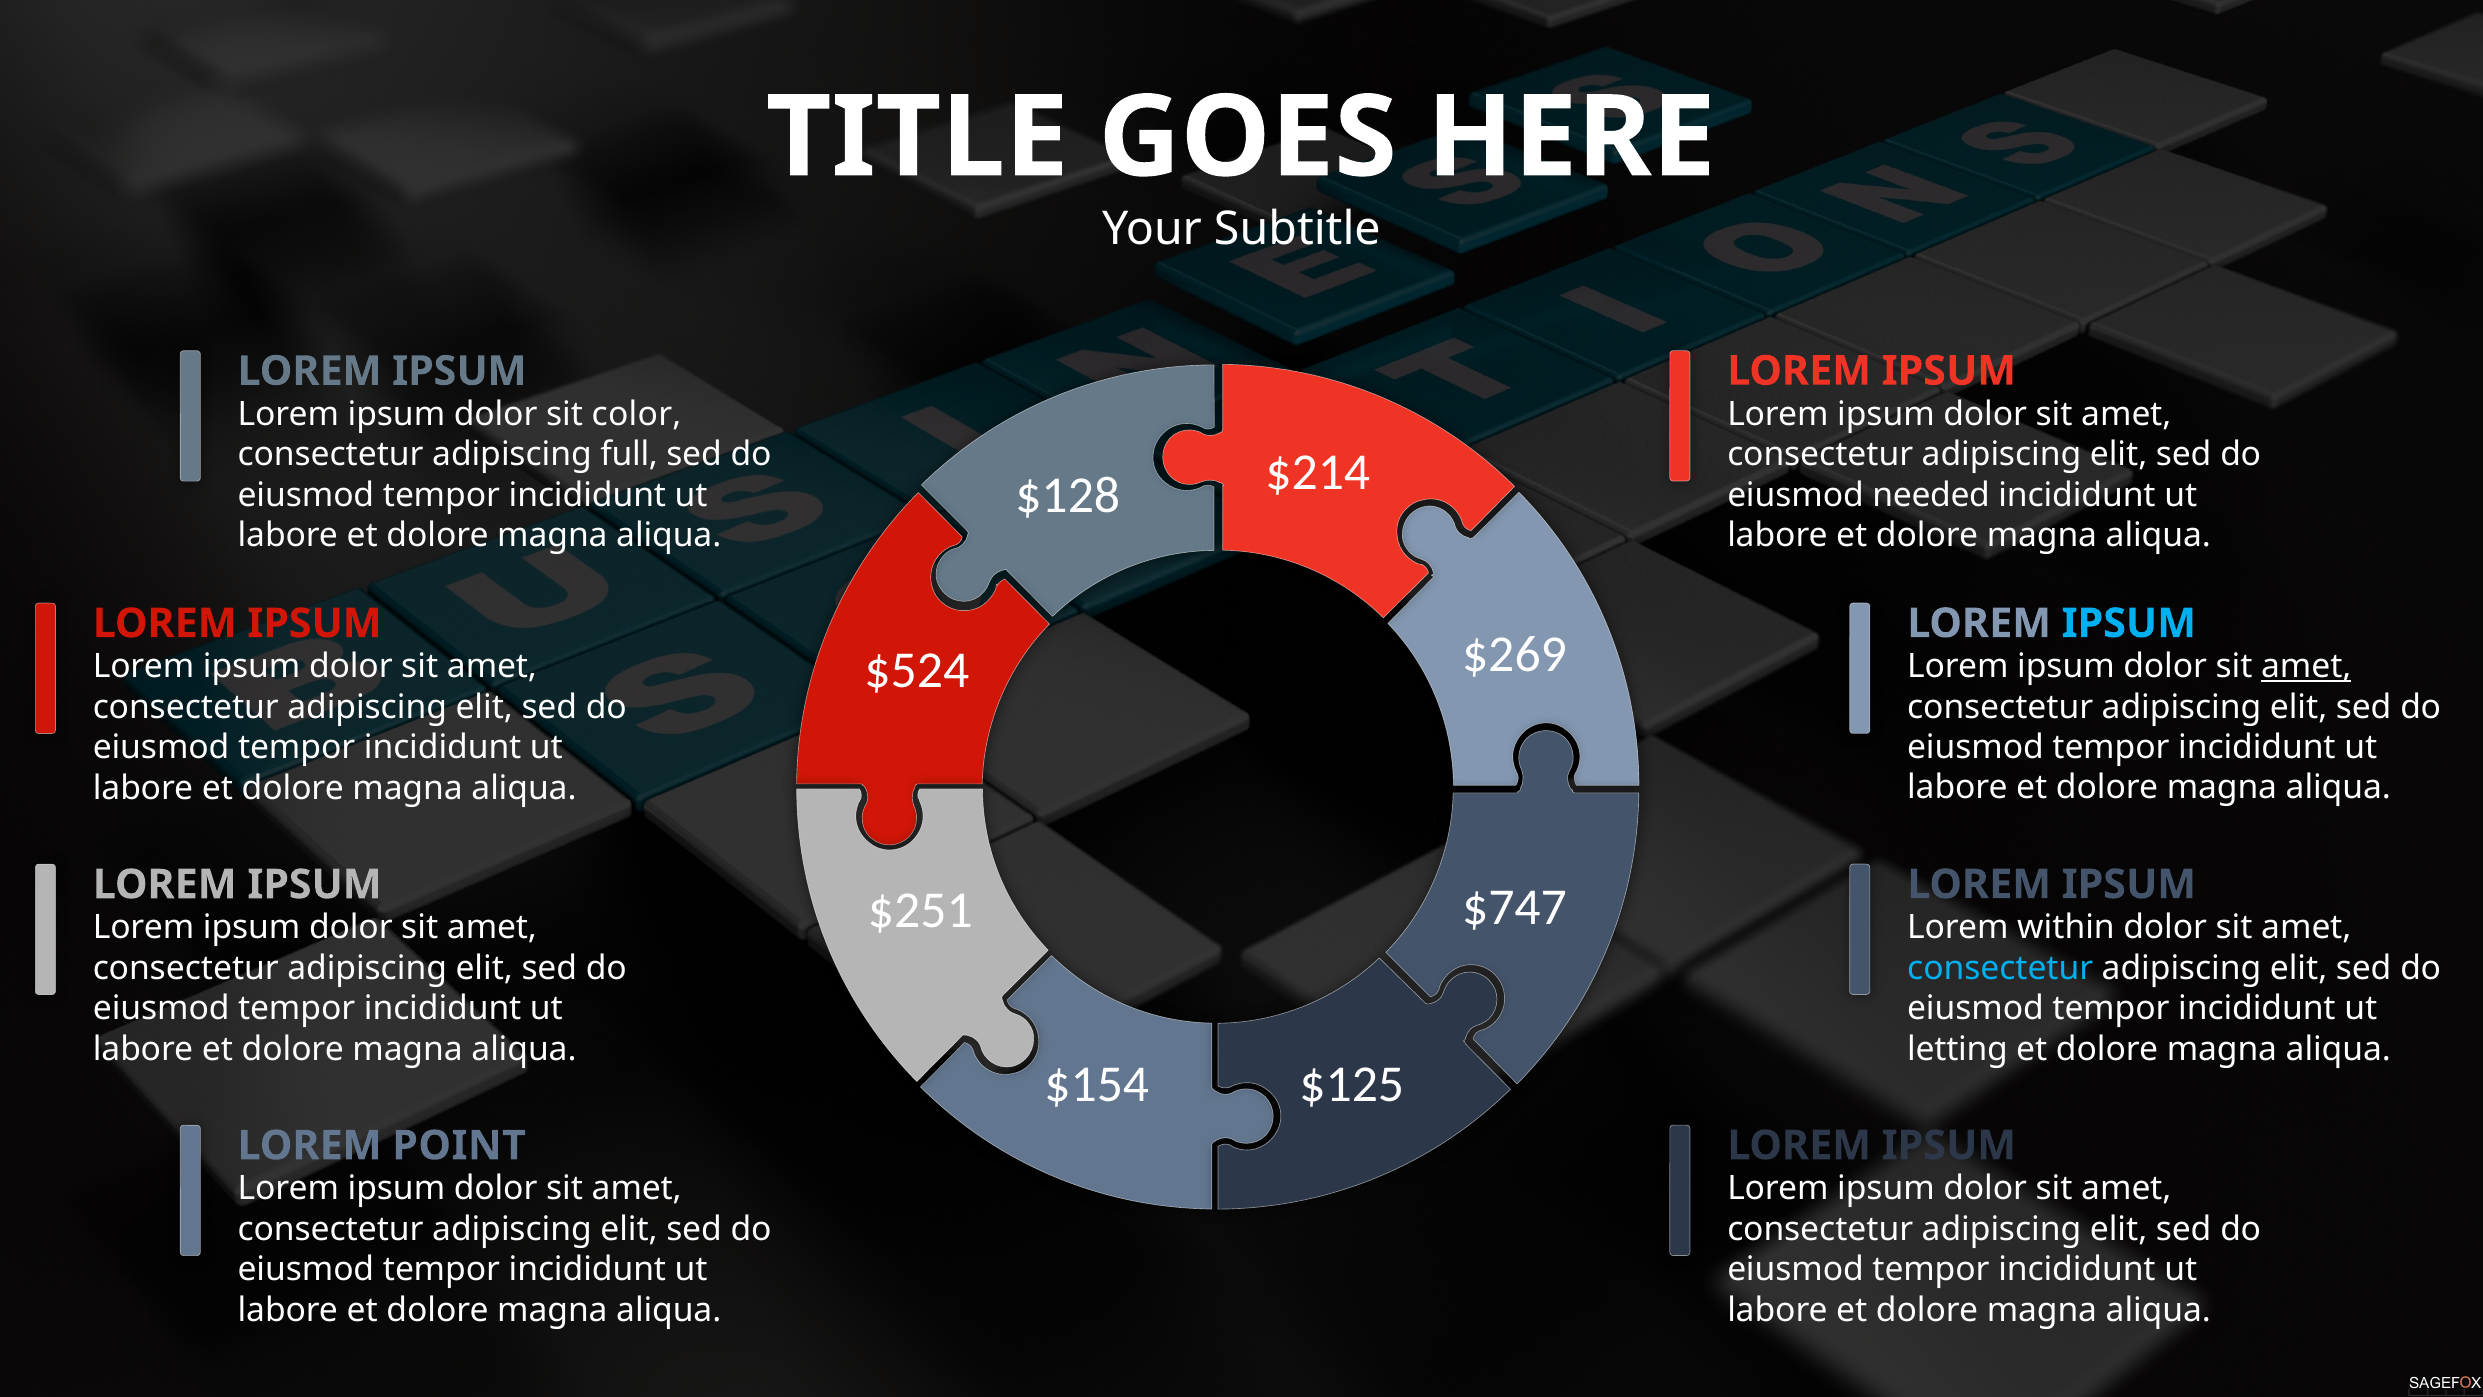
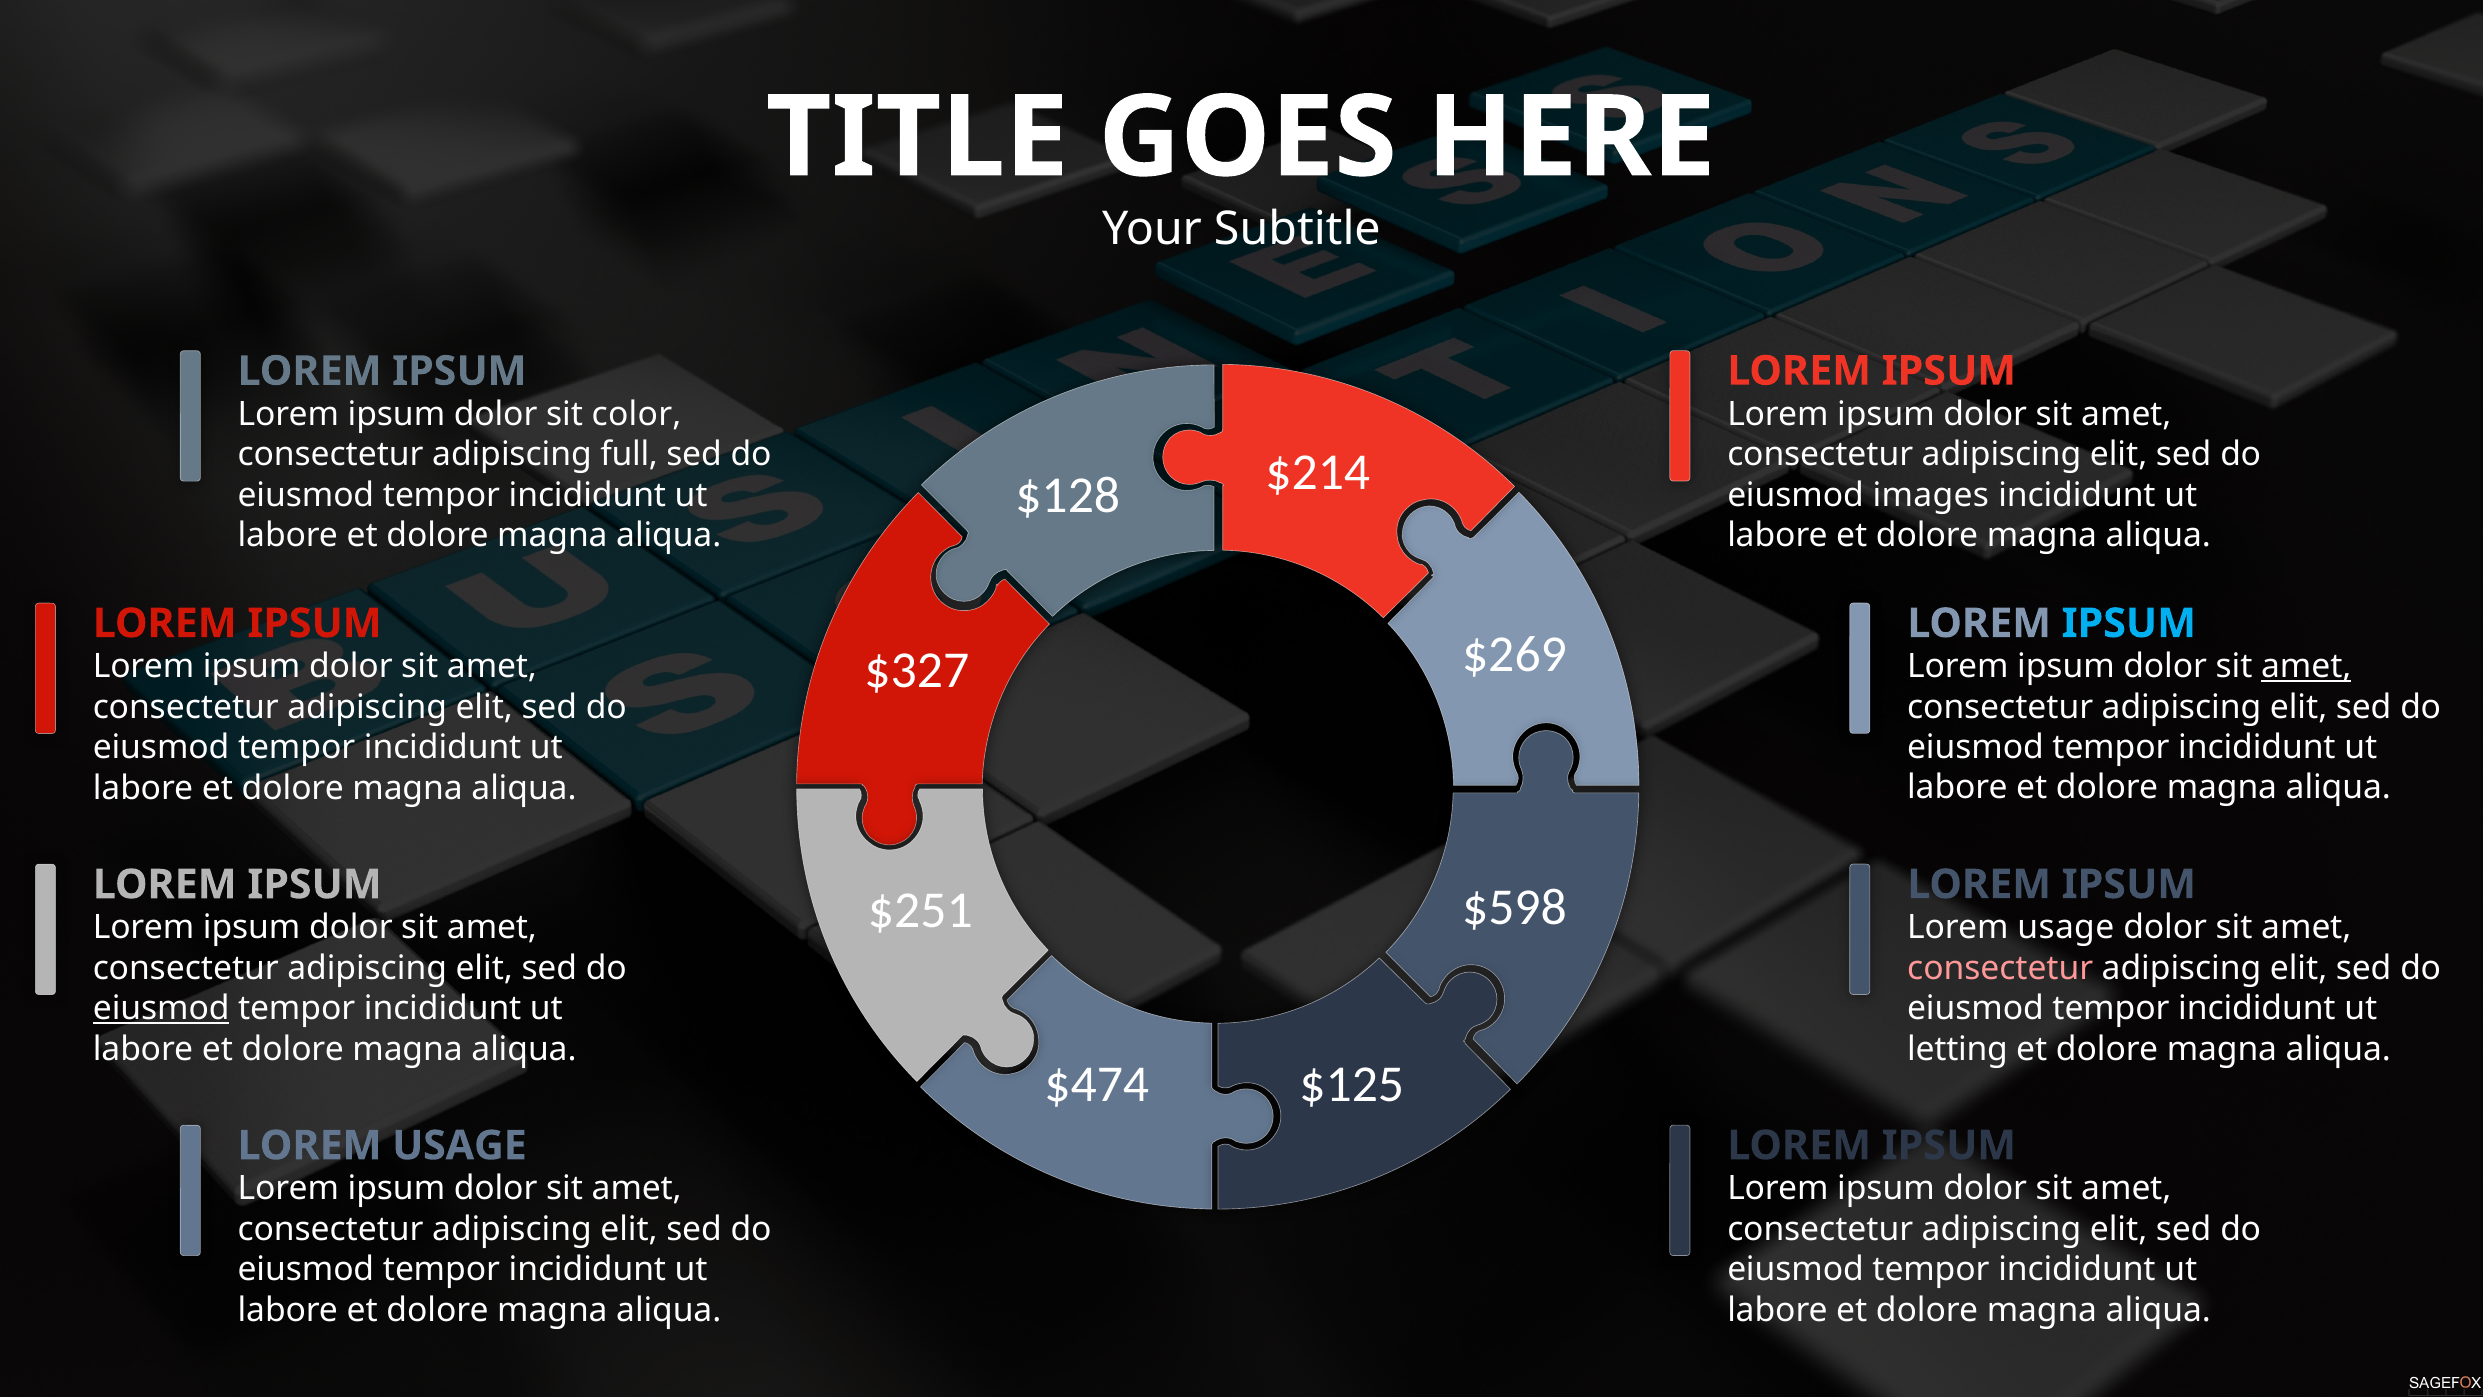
needed: needed -> images (1931, 495)
$524: $524 -> $327 (917, 670)
$747: $747 -> $598 (1514, 907)
within: within -> usage (2066, 927)
consectetur colour: light blue -> pink (2000, 968)
eiusmod underline: none -> present (161, 1008)
$154: $154 -> $474 (1097, 1084)
POINT: POINT -> USAGE (459, 1145)
